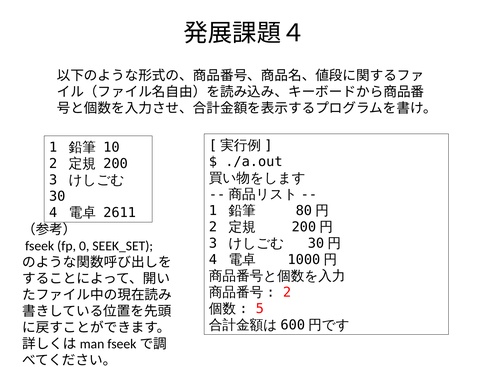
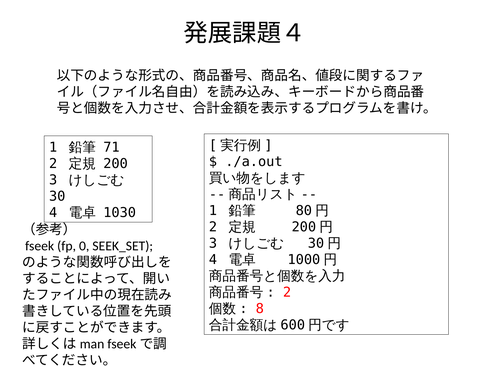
10: 10 -> 71 (111, 147)
2611: 2611 -> 1030 (120, 212)
5: 5 -> 8 (260, 308)
